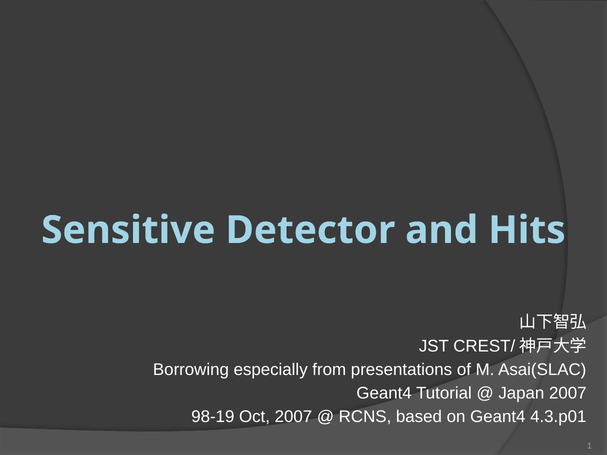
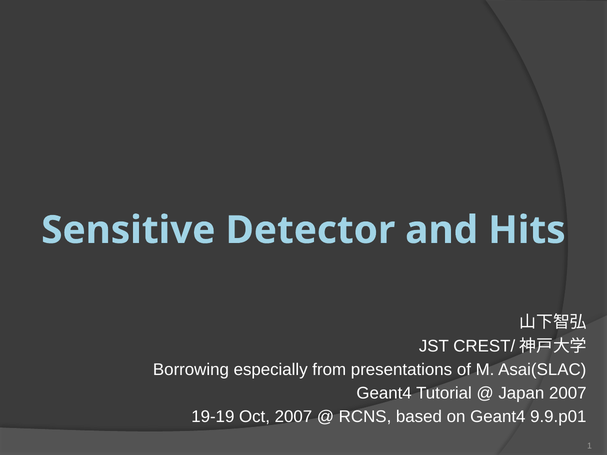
98-19: 98-19 -> 19-19 (213, 417)
4.3.p01: 4.3.p01 -> 9.9.p01 (558, 417)
